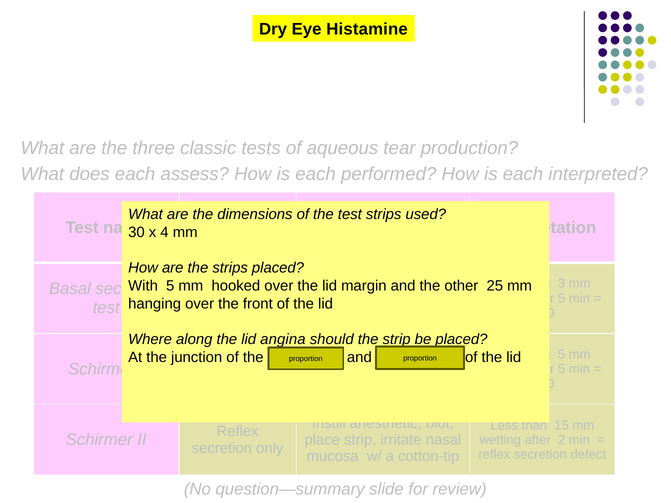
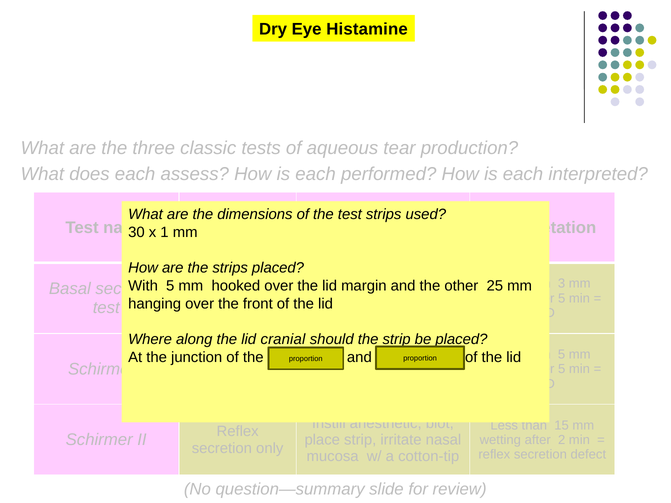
4: 4 -> 1 (165, 232)
angina: angina -> cranial (283, 340)
